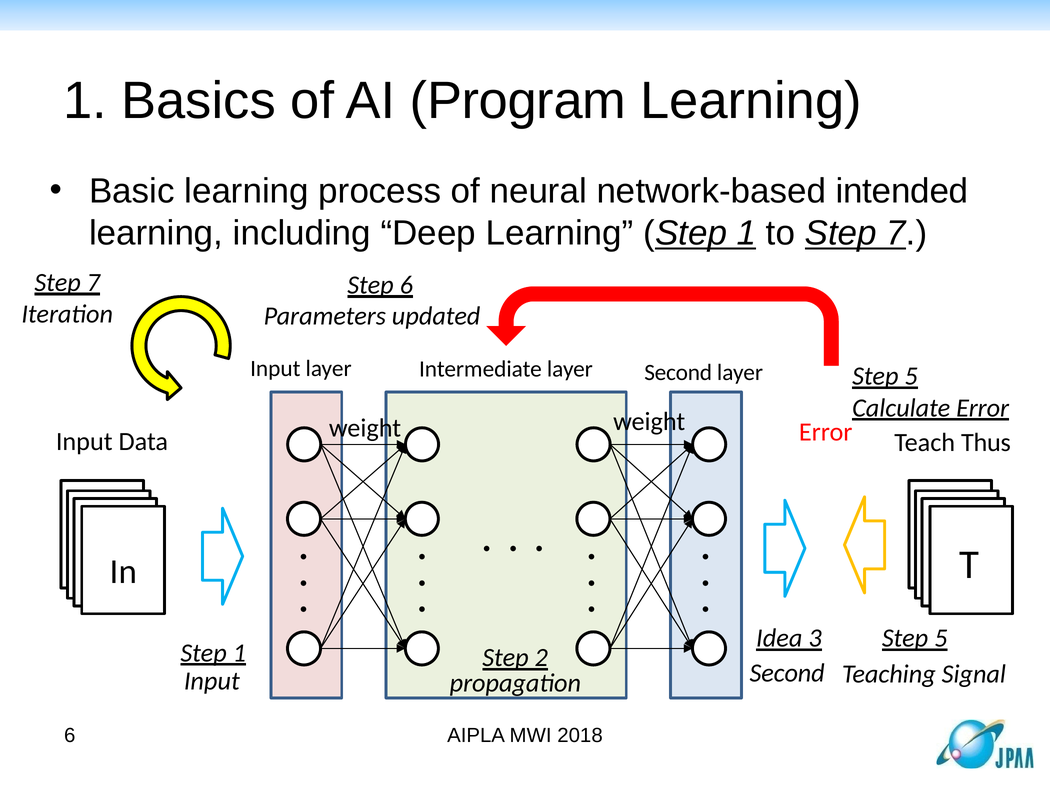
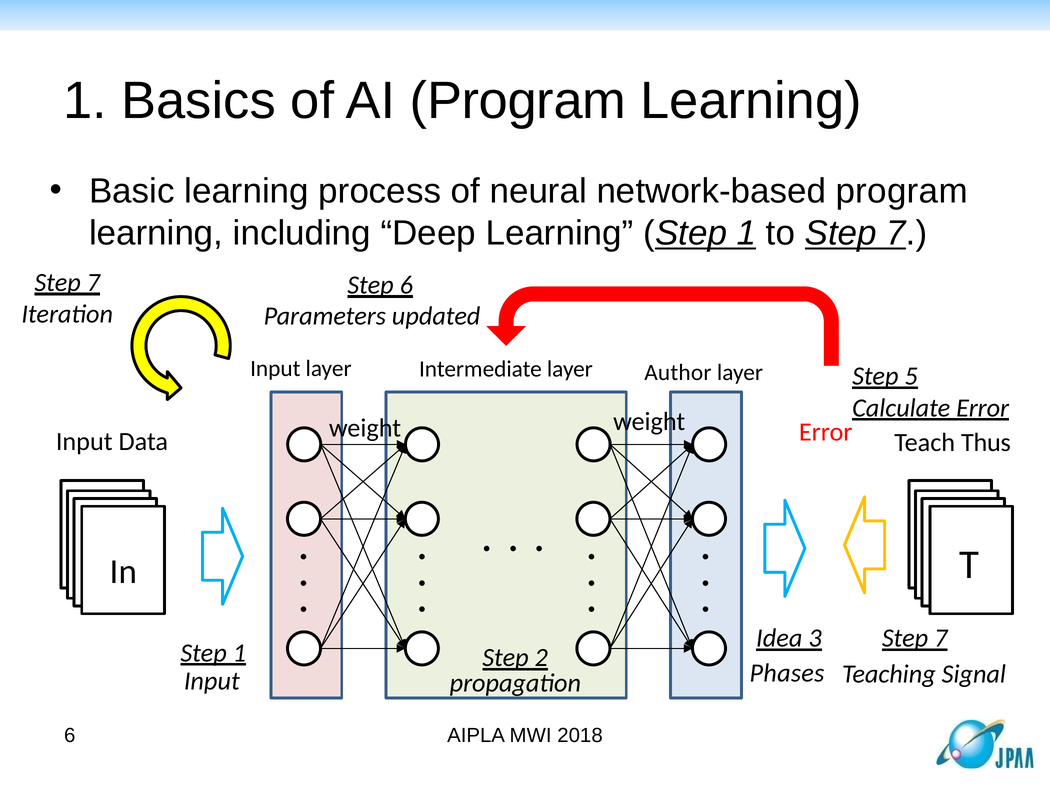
network-based intended: intended -> program (902, 191)
layer Second: Second -> Author (678, 372)
3 Step 5: 5 -> 7 (941, 638)
propagation Second: Second -> Phases (787, 673)
